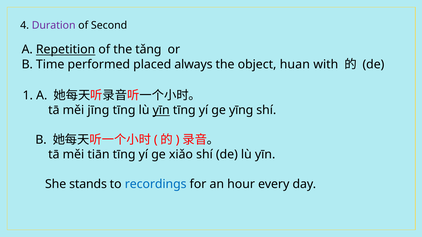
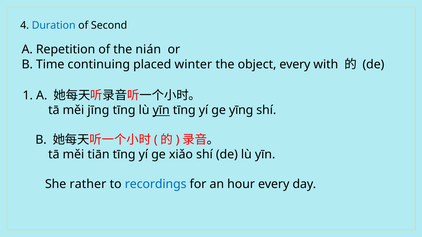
Duration colour: purple -> blue (54, 26)
Repetition underline: present -> none (66, 50)
tǎng: tǎng -> nián (148, 50)
performed: performed -> continuing (99, 64)
always: always -> winter (193, 64)
object huan: huan -> every (295, 64)
stands: stands -> rather (88, 184)
